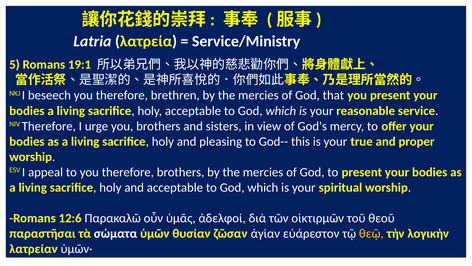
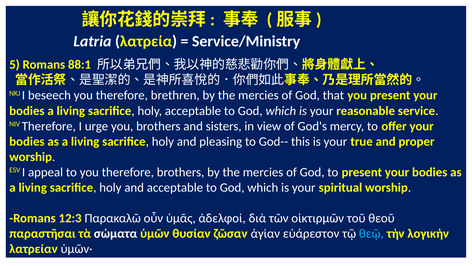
19:1: 19:1 -> 88:1 (80, 65)
12:6: 12:6 -> 12:3 (70, 218)
θεῷ colour: yellow -> light blue (371, 233)
